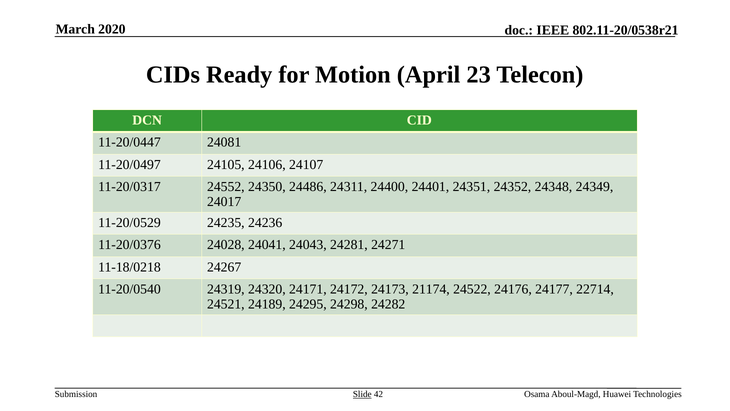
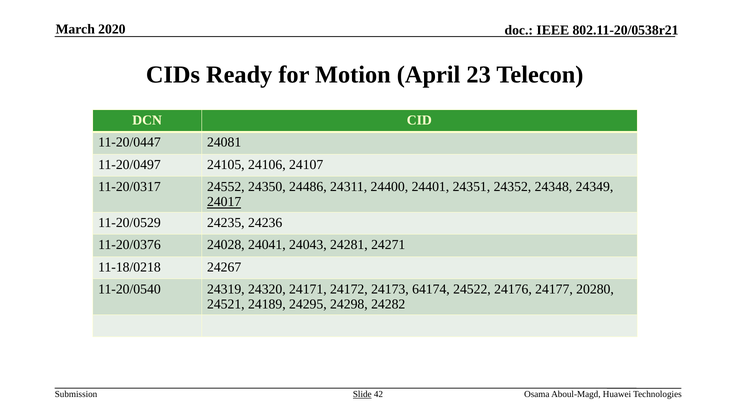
24017 underline: none -> present (224, 202)
21174: 21174 -> 64174 (431, 289)
22714: 22714 -> 20280 (595, 289)
